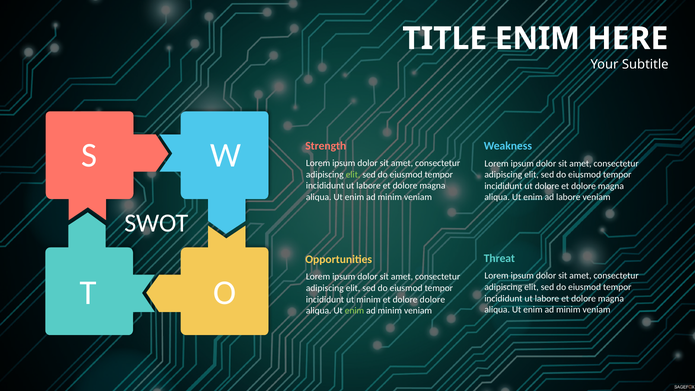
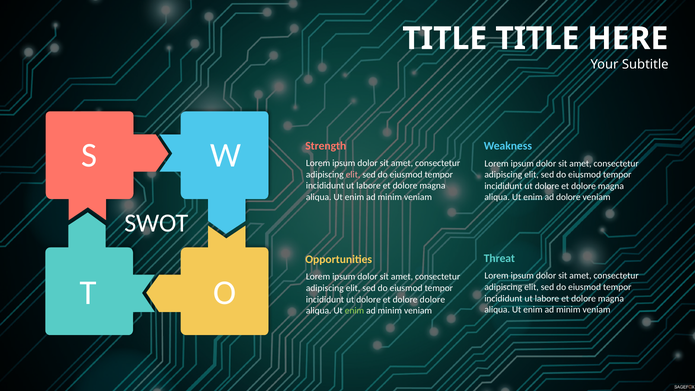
TITLE ENIM: ENIM -> TITLE (537, 39)
elit colour: light green -> pink (353, 174)
ad labore: labore -> dolore (568, 197)
minim: minim -> dolore (369, 299)
